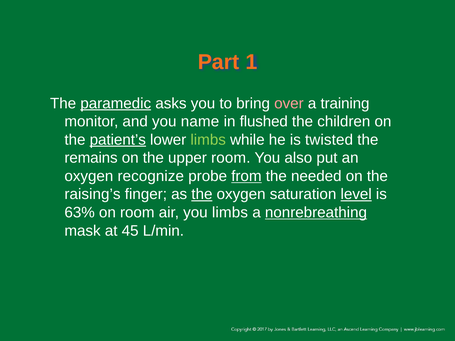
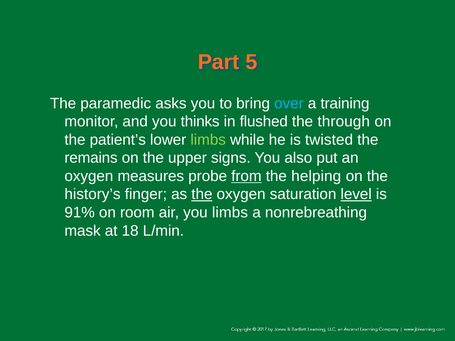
1: 1 -> 5 (251, 62)
paramedic underline: present -> none (116, 103)
over colour: pink -> light blue (289, 103)
name: name -> thinks (200, 122)
children: children -> through (344, 122)
patient’s underline: present -> none (118, 140)
upper room: room -> signs (231, 158)
recognize: recognize -> measures (151, 176)
needed: needed -> helping (316, 176)
raising’s: raising’s -> history’s (93, 194)
63%: 63% -> 91% (80, 213)
nonrebreathing underline: present -> none (316, 213)
45: 45 -> 18 (130, 231)
